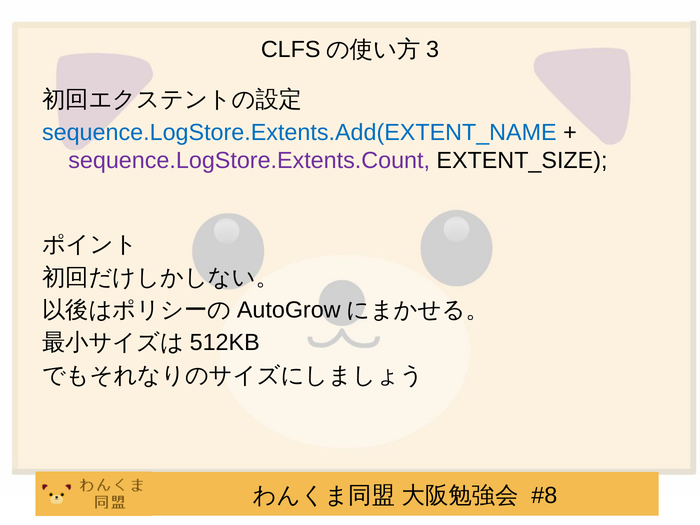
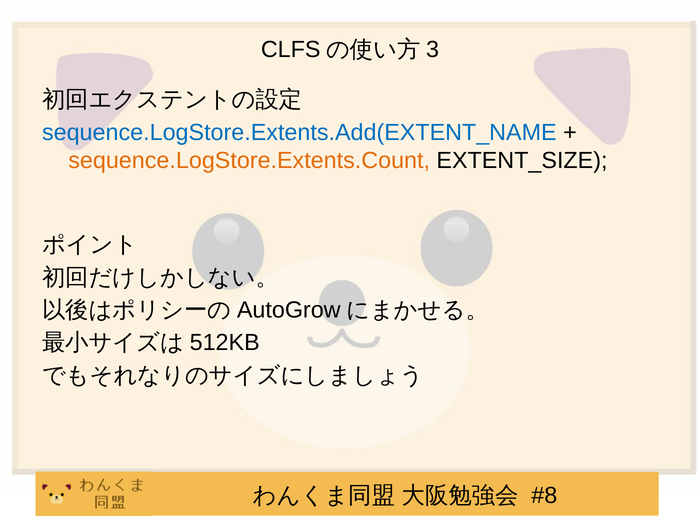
sequence.LogStore.Extents.Count colour: purple -> orange (249, 160)
